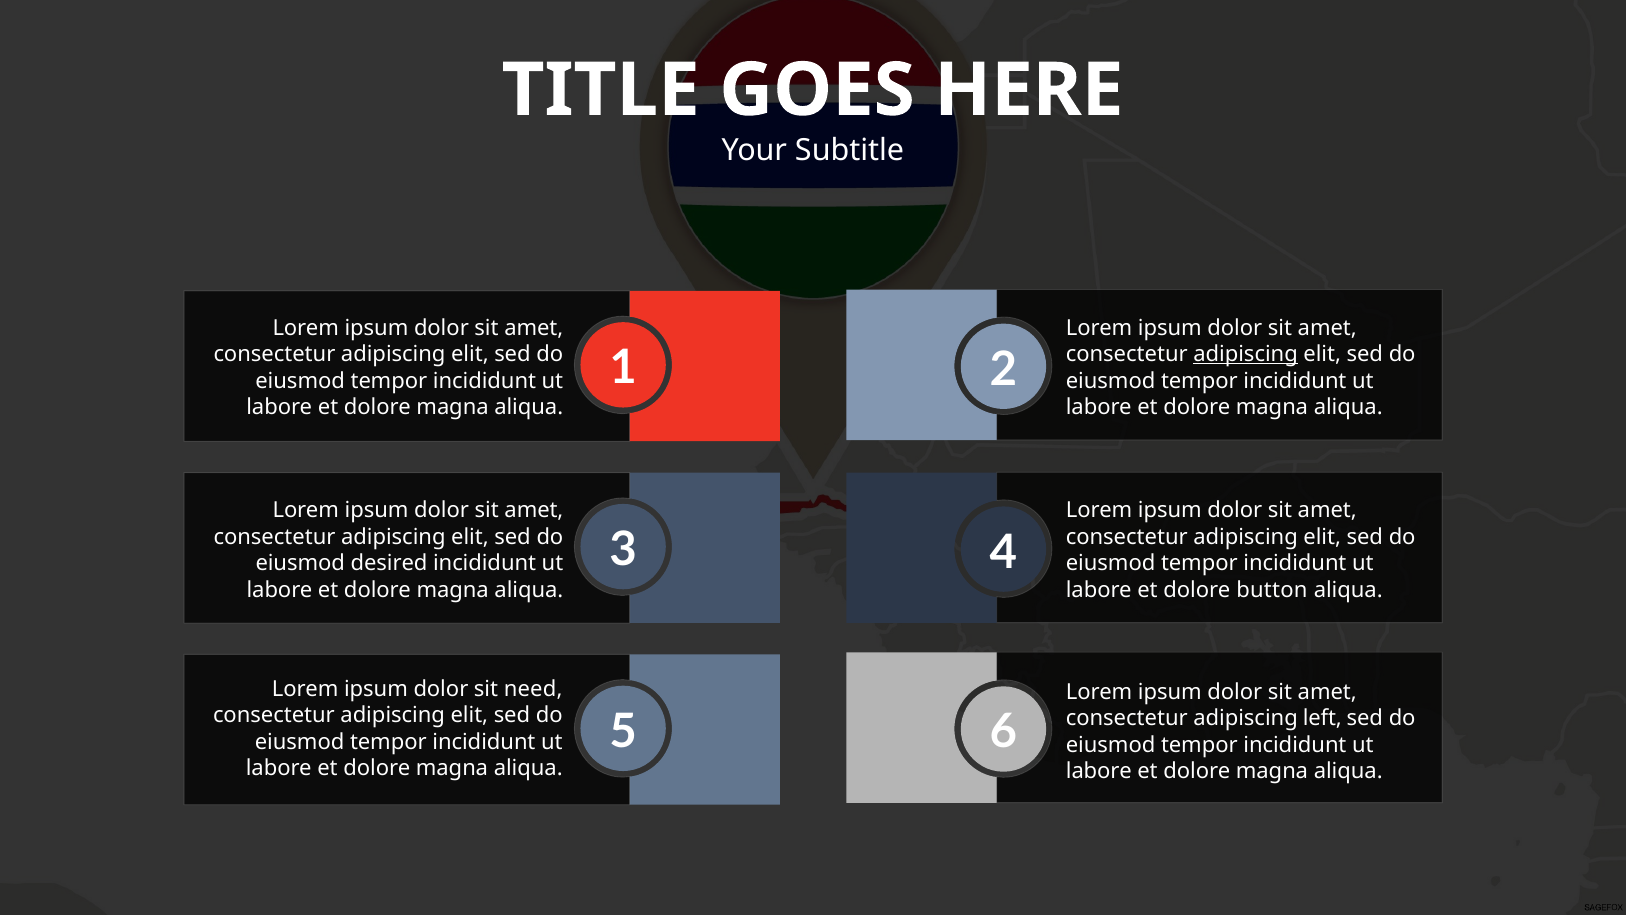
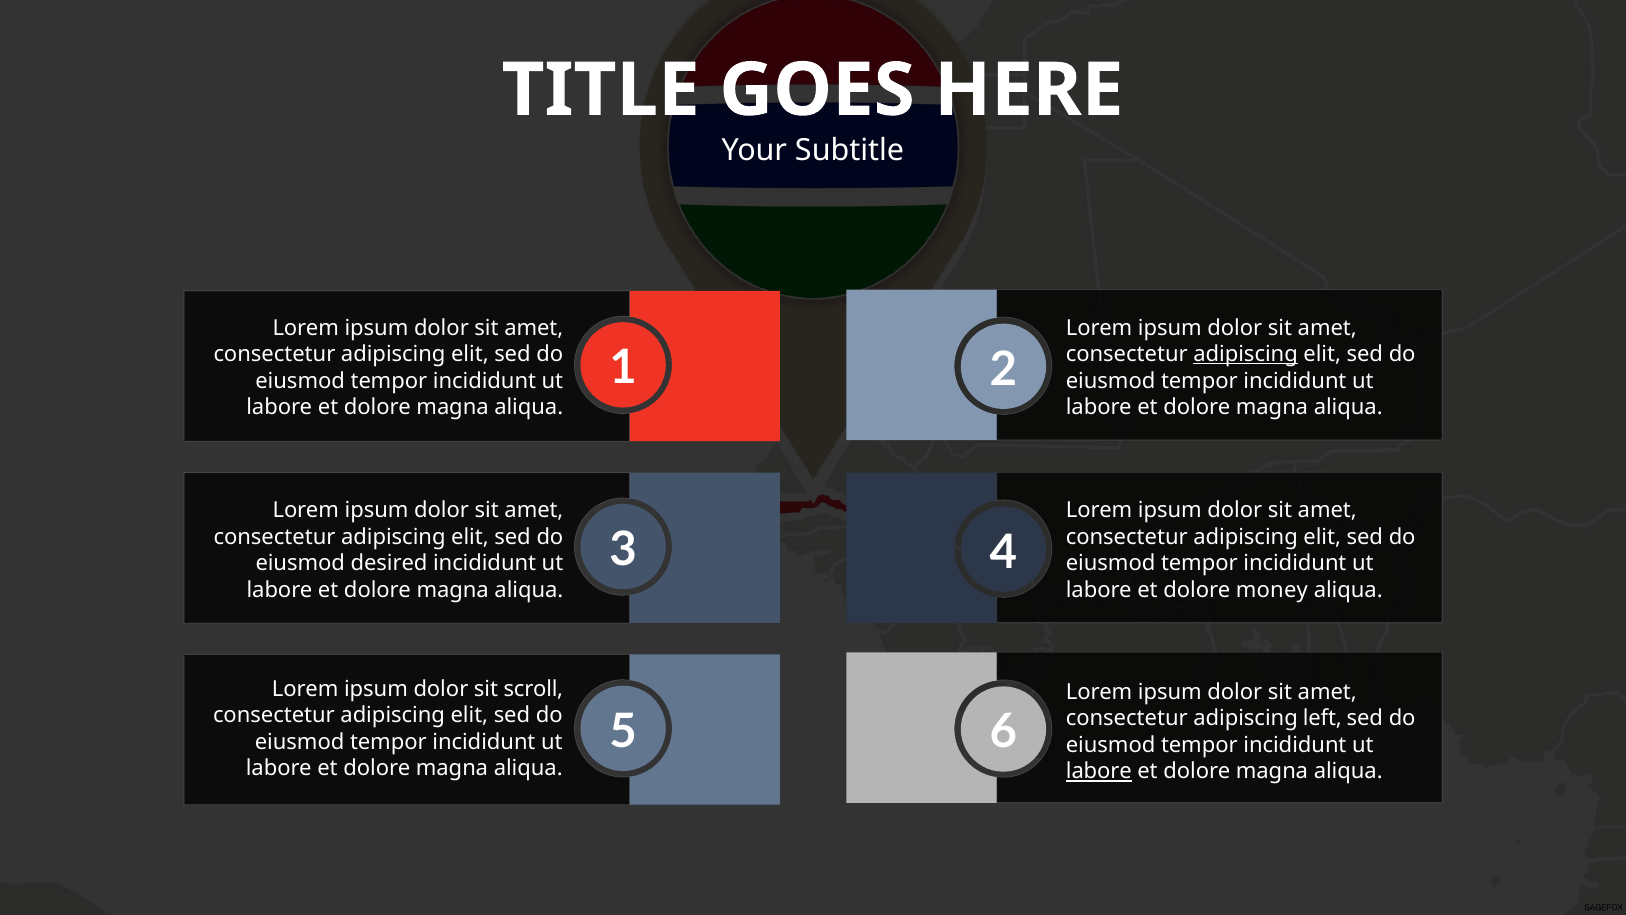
button: button -> money (1272, 590)
need: need -> scroll (533, 689)
labore underline: none -> present (1099, 771)
